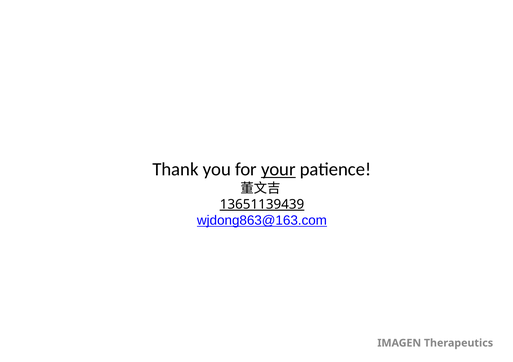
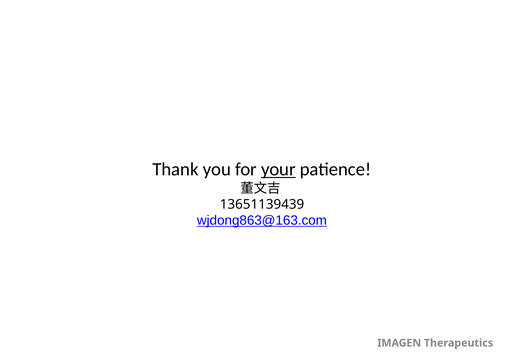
13651139439 underline: present -> none (262, 204)
